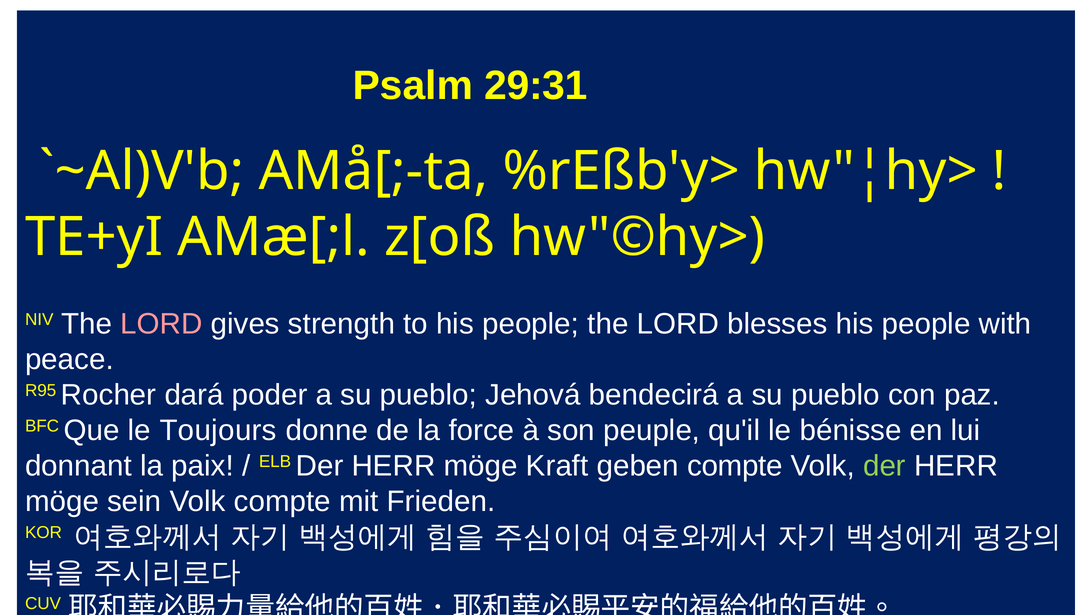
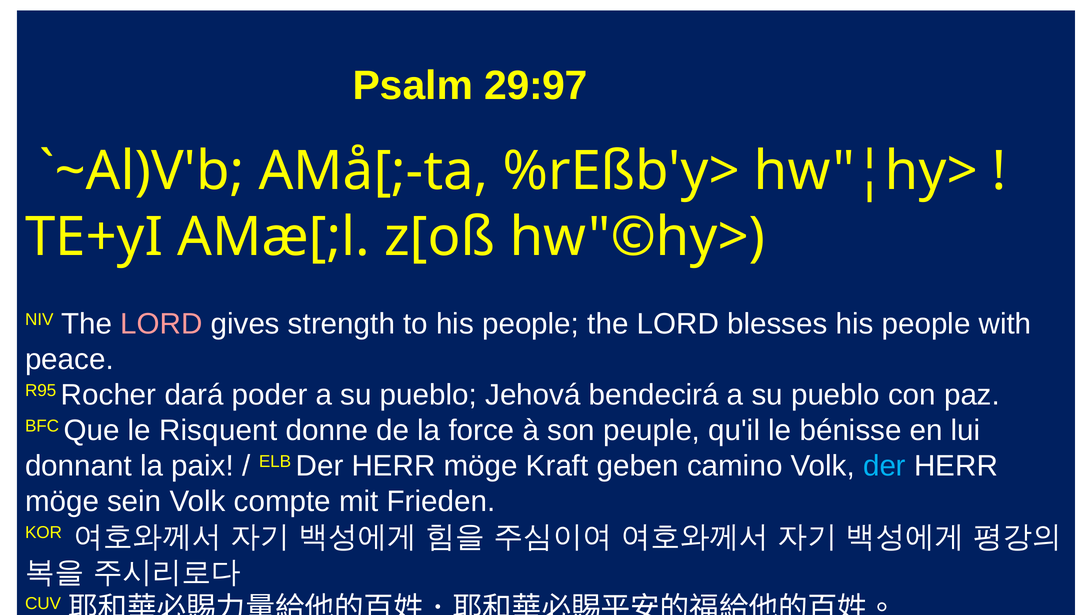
29:31: 29:31 -> 29:97 (536, 86)
Toujours: Toujours -> Risquent (218, 430)
geben compte: compte -> camino (735, 466)
der colour: light green -> light blue (884, 466)
